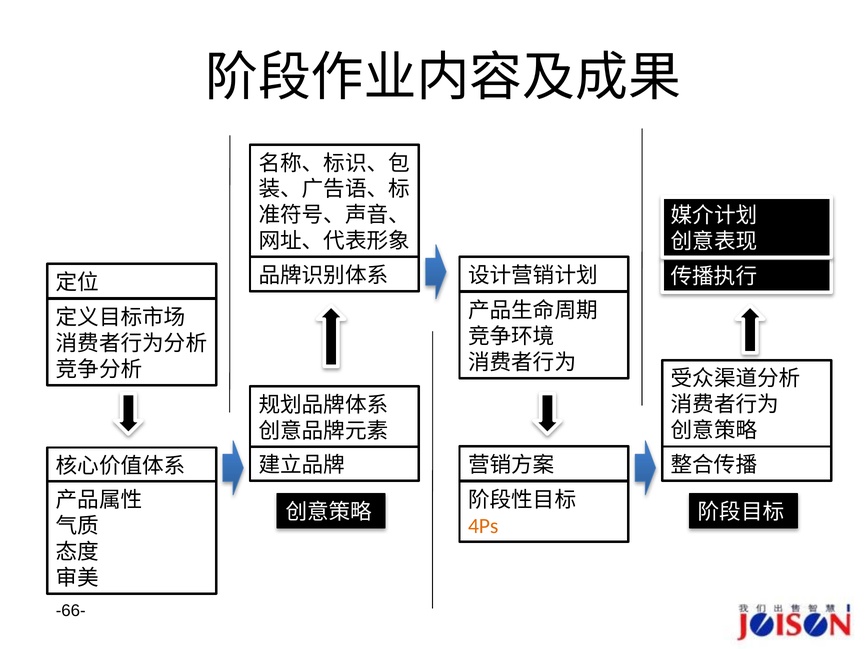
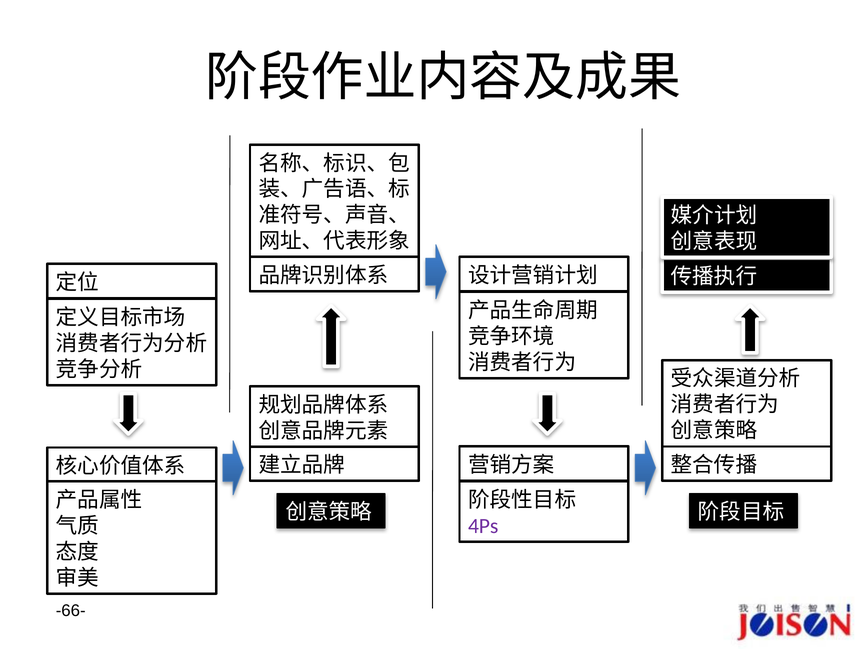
4Ps colour: orange -> purple (483, 526)
